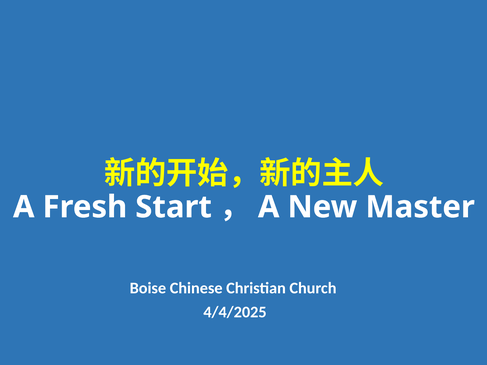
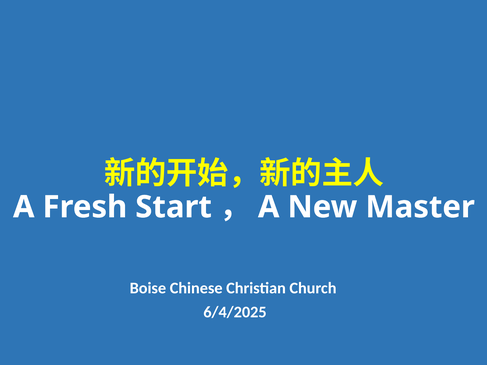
4/4/2025: 4/4/2025 -> 6/4/2025 (235, 312)
